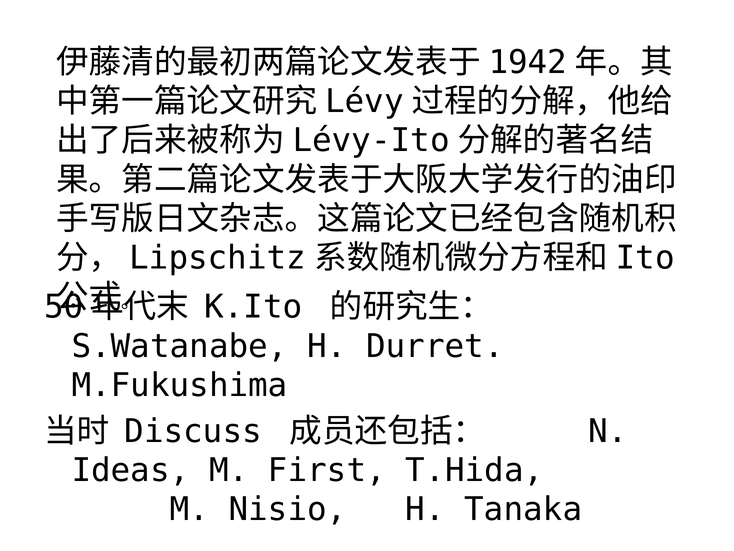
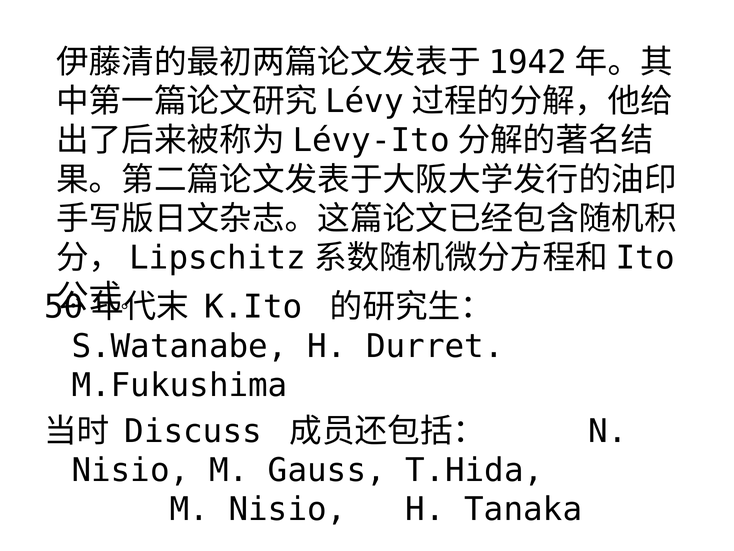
Ideas: Ideas -> Nisio (130, 470)
First: First -> Gauss (327, 470)
